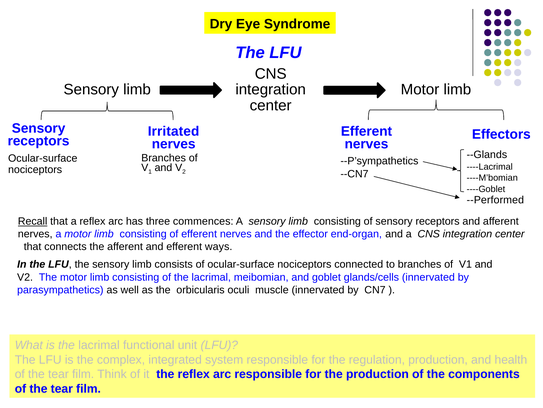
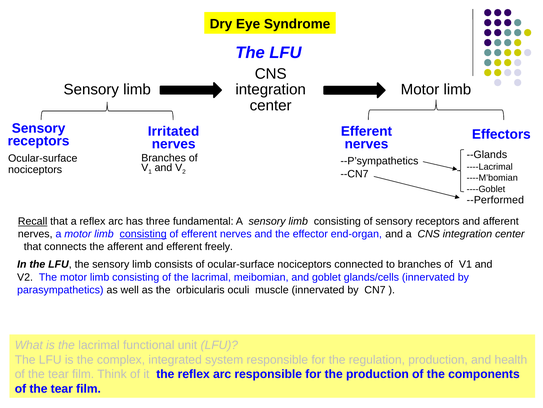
commences: commences -> fundamental (203, 221)
consisting underline: none -> present (143, 234)
ways: ways -> freely (219, 246)
